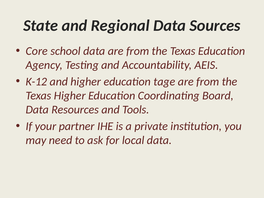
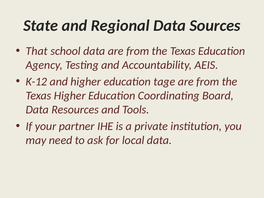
Core: Core -> That (37, 51)
